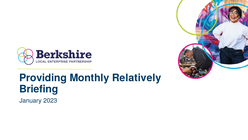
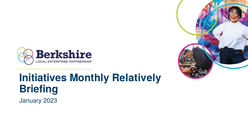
Providing: Providing -> Initiatives (43, 78)
